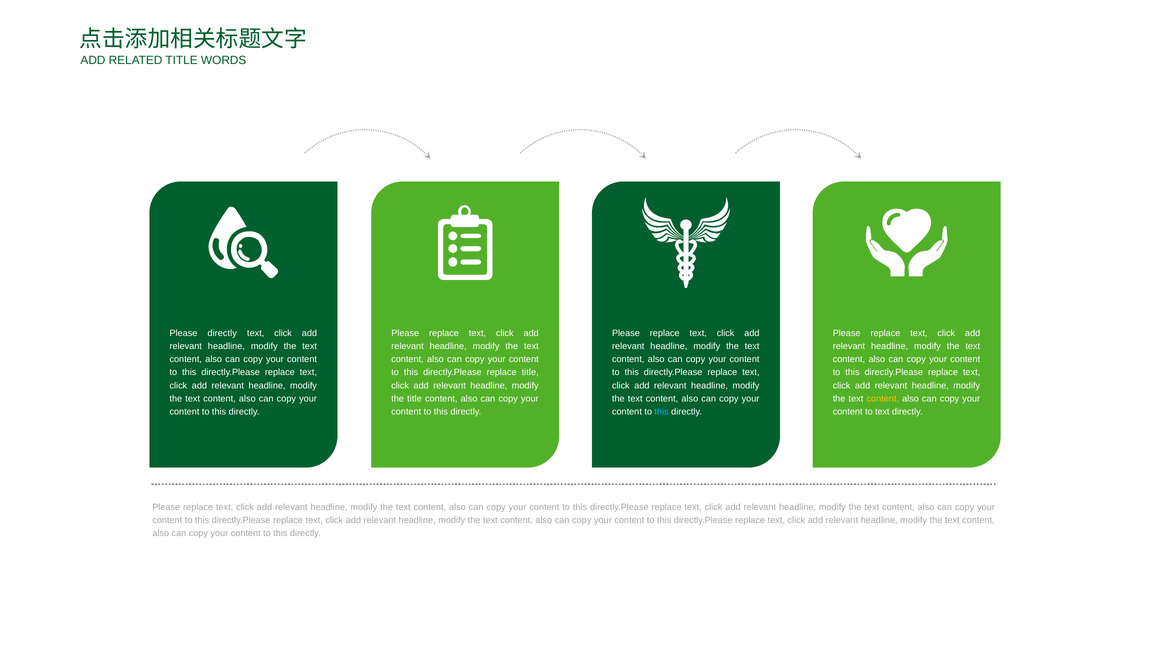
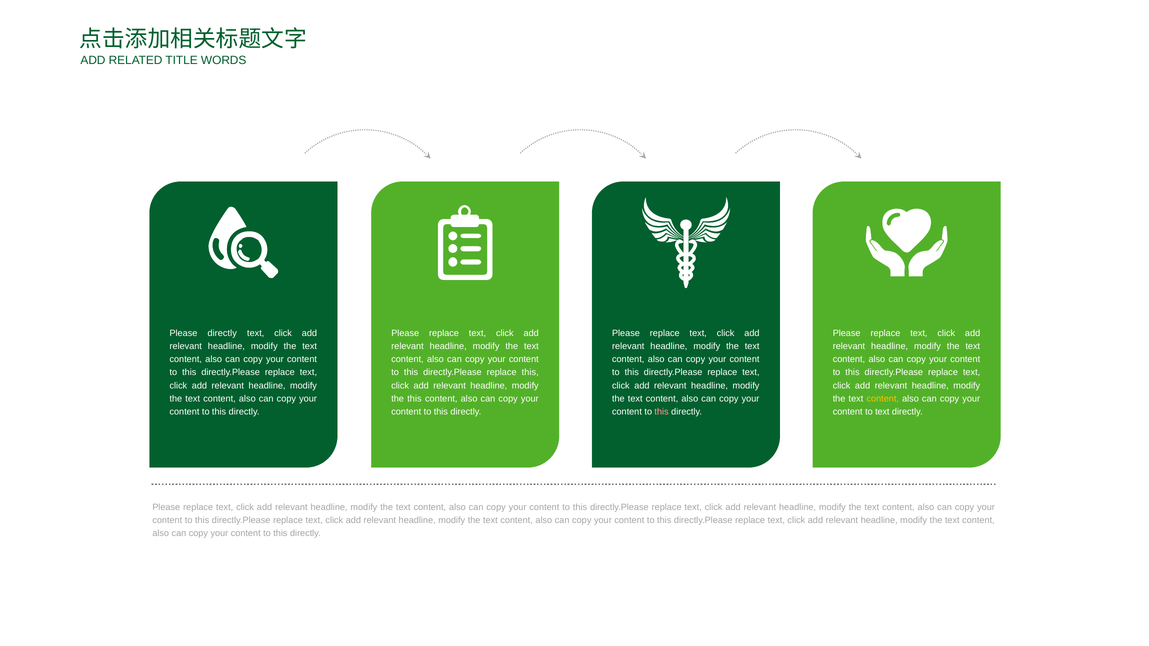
replace title: title -> this (530, 373)
the title: title -> this (414, 399)
this colour: light blue -> pink (662, 412)
